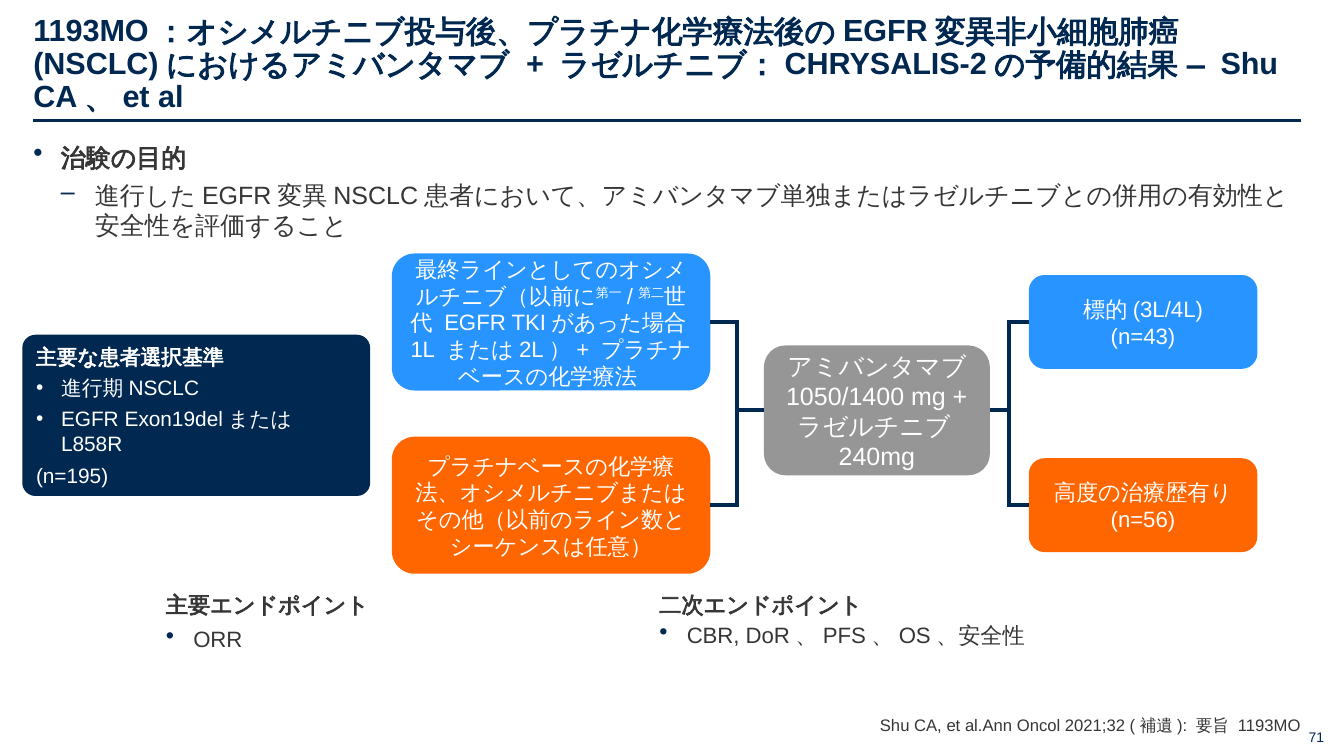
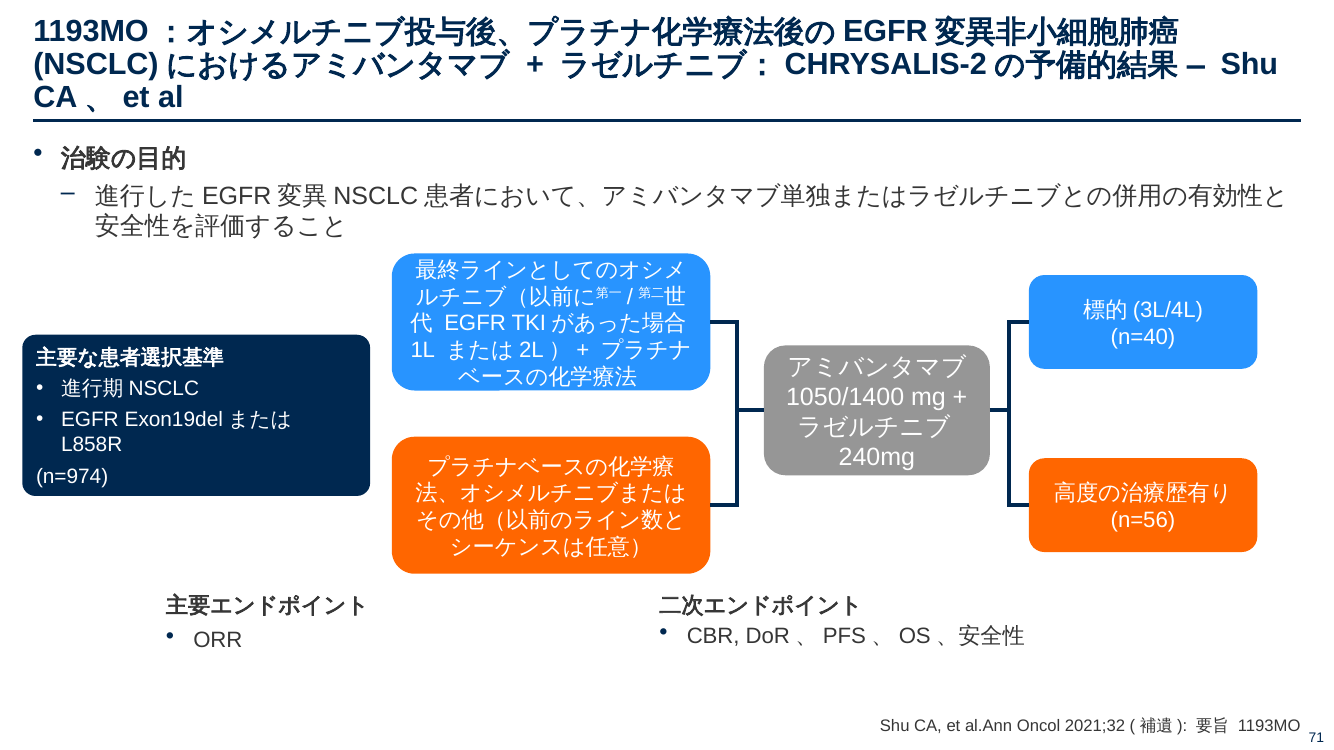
n=43: n=43 -> n=40 (1143, 337)
n=195: n=195 -> n=974 (72, 476)
